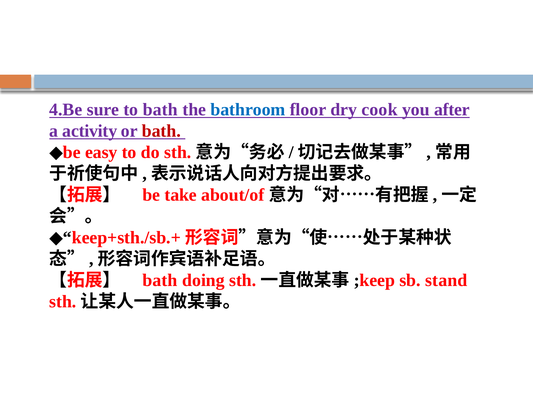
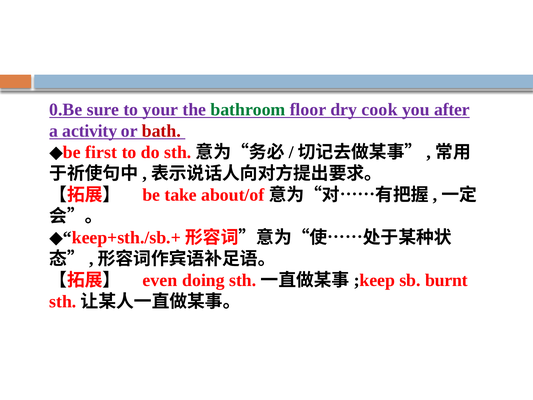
4.Be: 4.Be -> 0.Be (66, 109)
to bath: bath -> your (160, 109)
bathroom colour: blue -> green (248, 109)
easy: easy -> first (101, 152)
bath: bath -> even (160, 280)
stand: stand -> burnt (446, 280)
